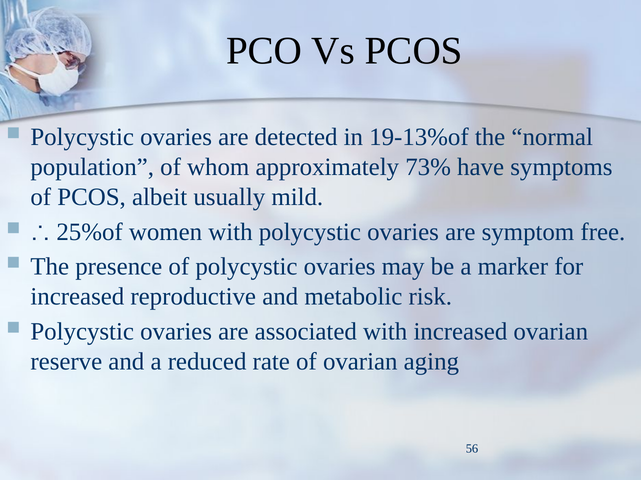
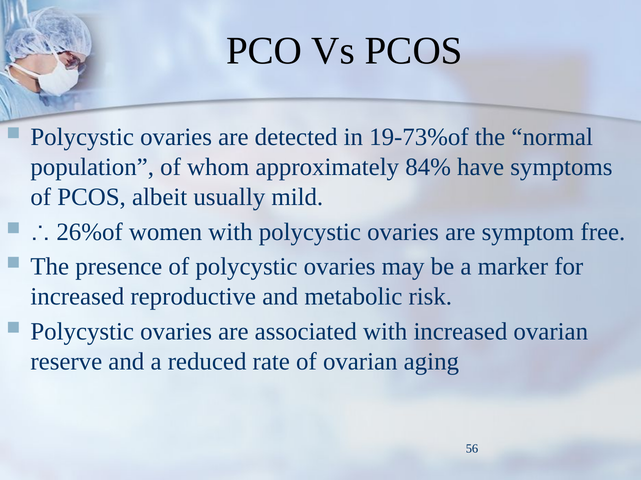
19-13%of: 19-13%of -> 19-73%of (419, 137)
73%: 73% -> 84% (428, 167)
25%of: 25%of -> 26%of (90, 232)
